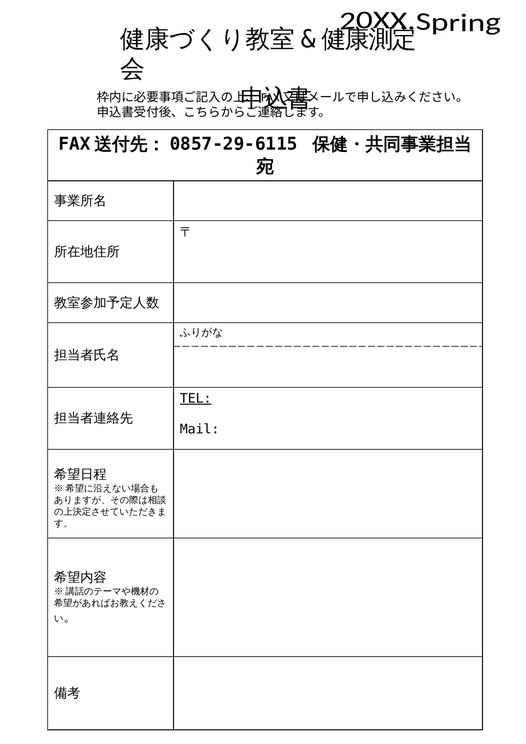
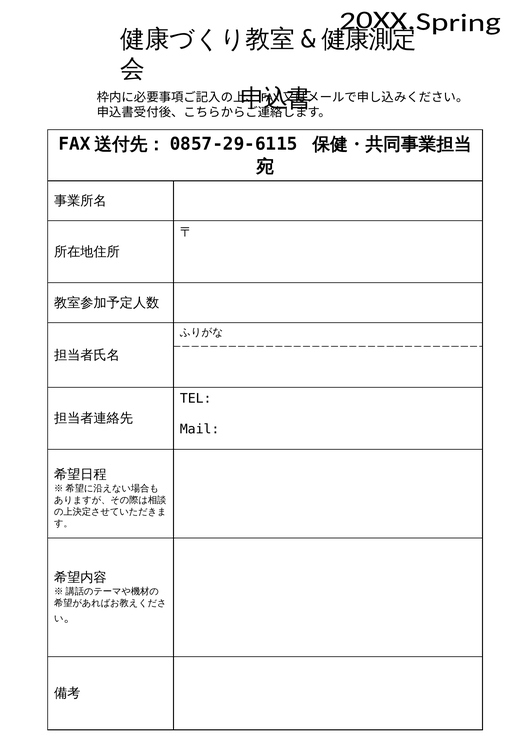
TEL underline: present -> none (196, 398)
